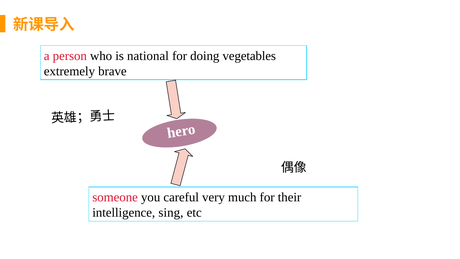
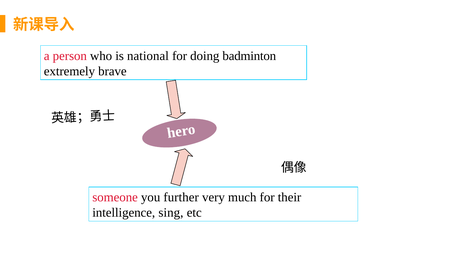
vegetables: vegetables -> badminton (249, 56)
careful: careful -> further (181, 197)
